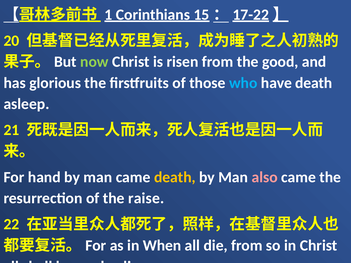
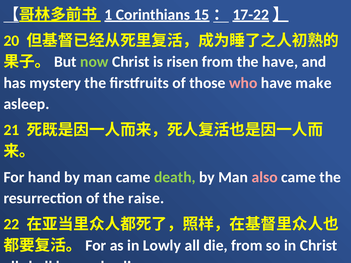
the good: good -> have (280, 62)
glorious: glorious -> mystery (55, 83)
who colour: light blue -> pink (243, 83)
have death: death -> make (314, 83)
death colour: yellow -> light green (175, 177)
When: When -> Lowly (162, 246)
